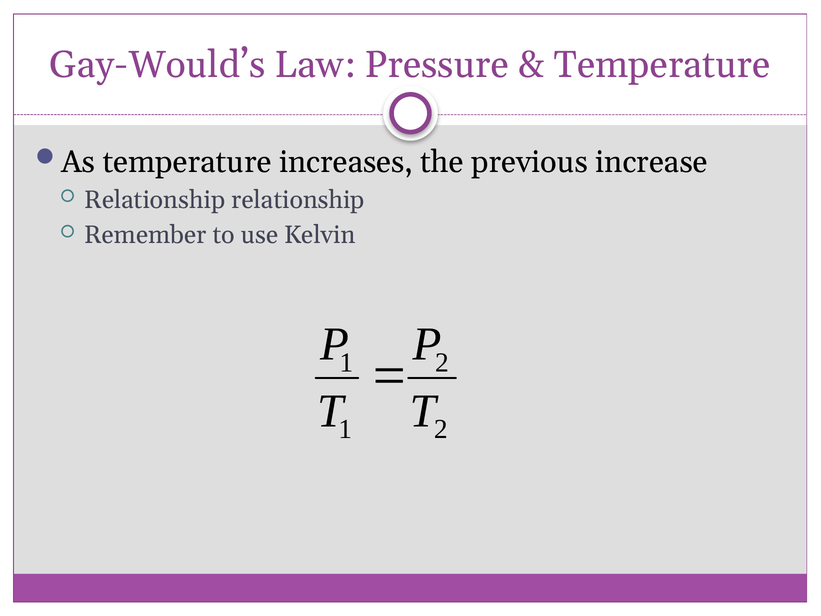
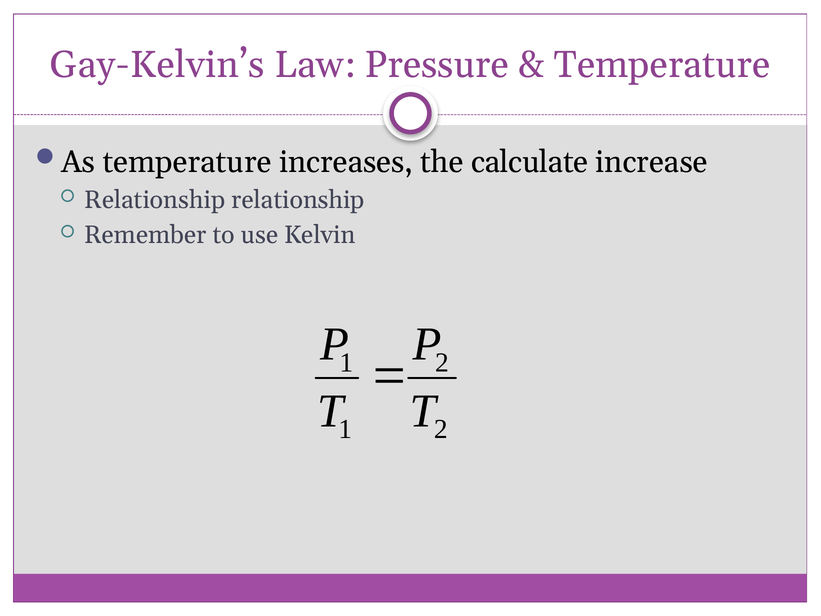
Gay-Would’s: Gay-Would’s -> Gay-Kelvin’s (157, 65)
previous: previous -> calculate (530, 162)
